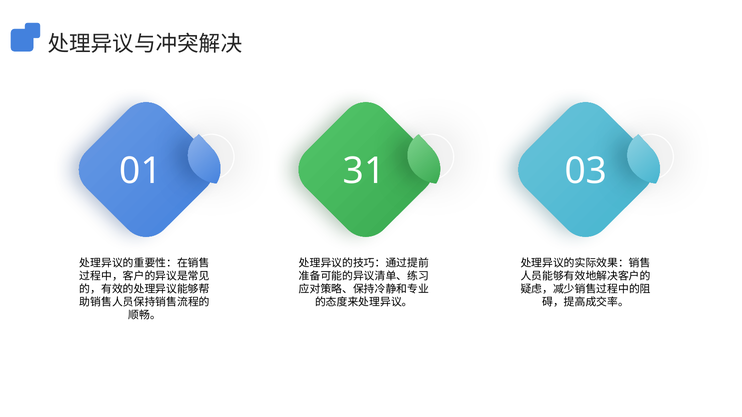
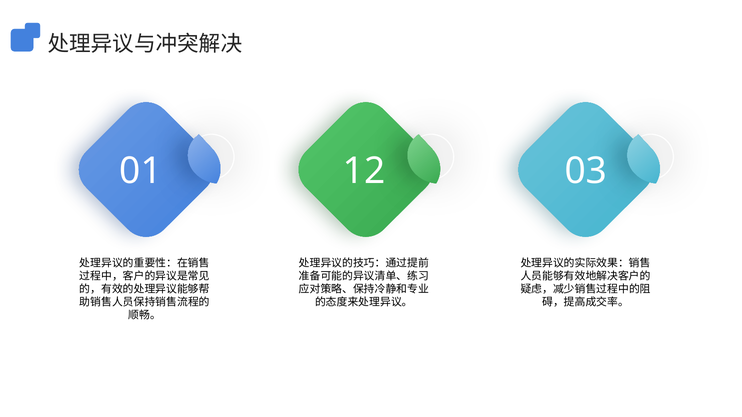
31: 31 -> 12 (364, 171)
